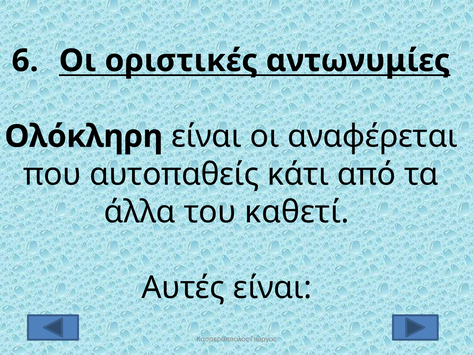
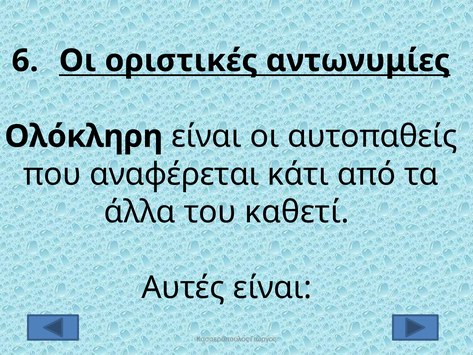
αναφέρεται: αναφέρεται -> αυτοπαθείς (373, 136)
αυτοπαθείς: αυτοπαθείς -> αναφέρεται (174, 174)
